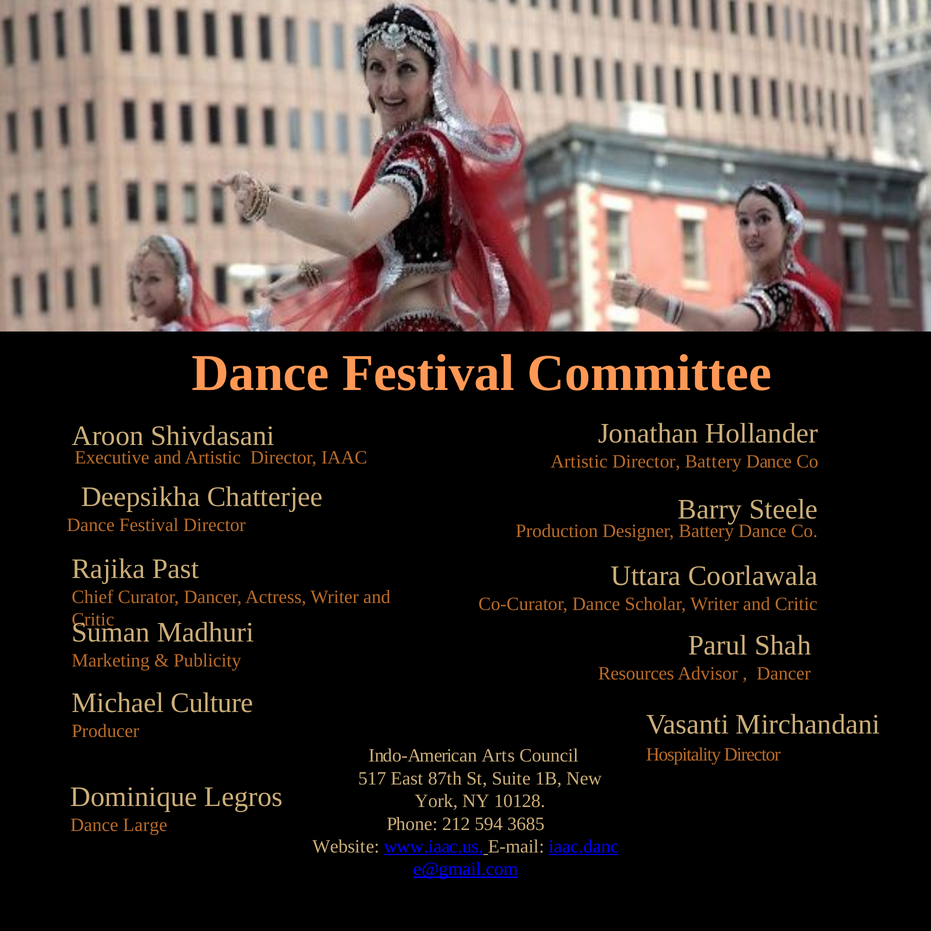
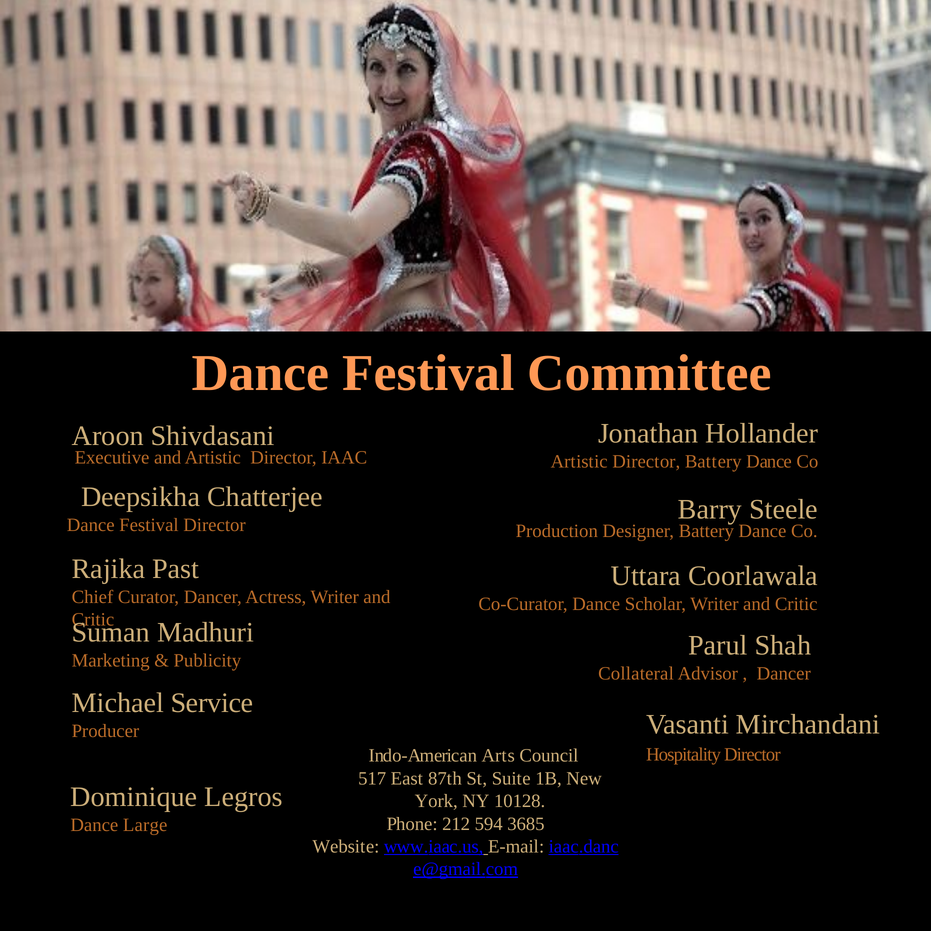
Resources: Resources -> Collateral (636, 674)
Culture: Culture -> Service (212, 703)
